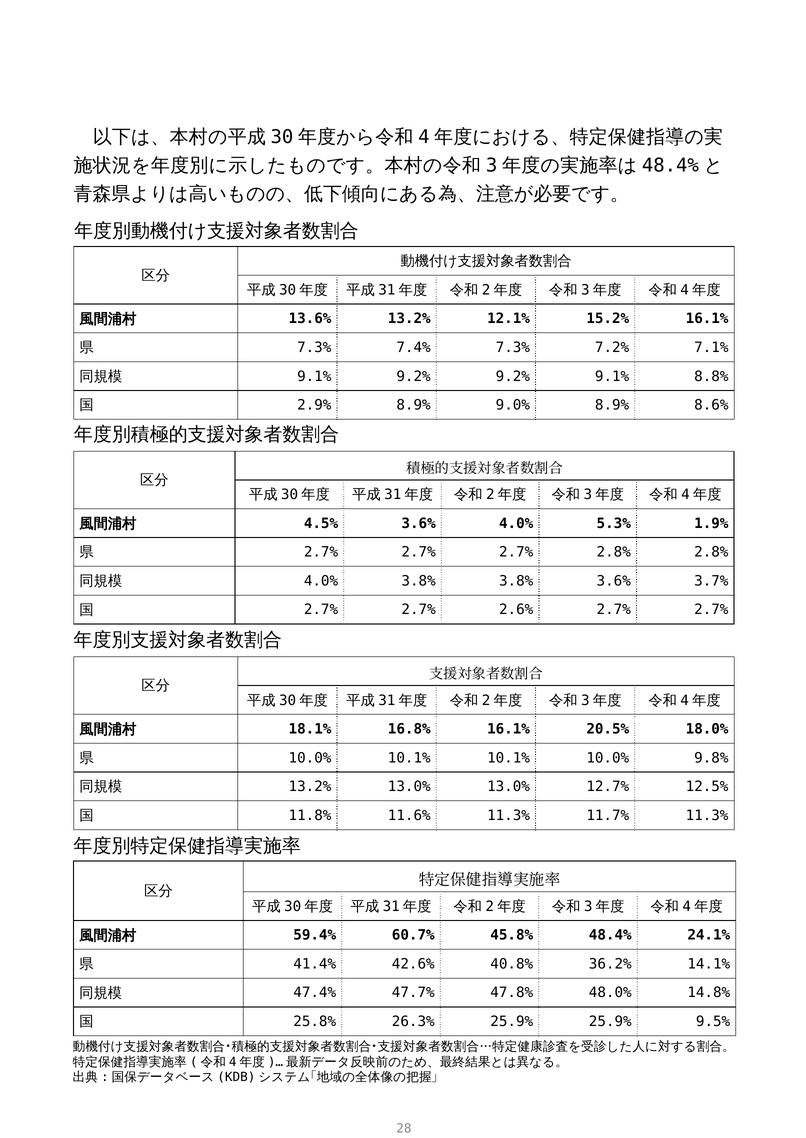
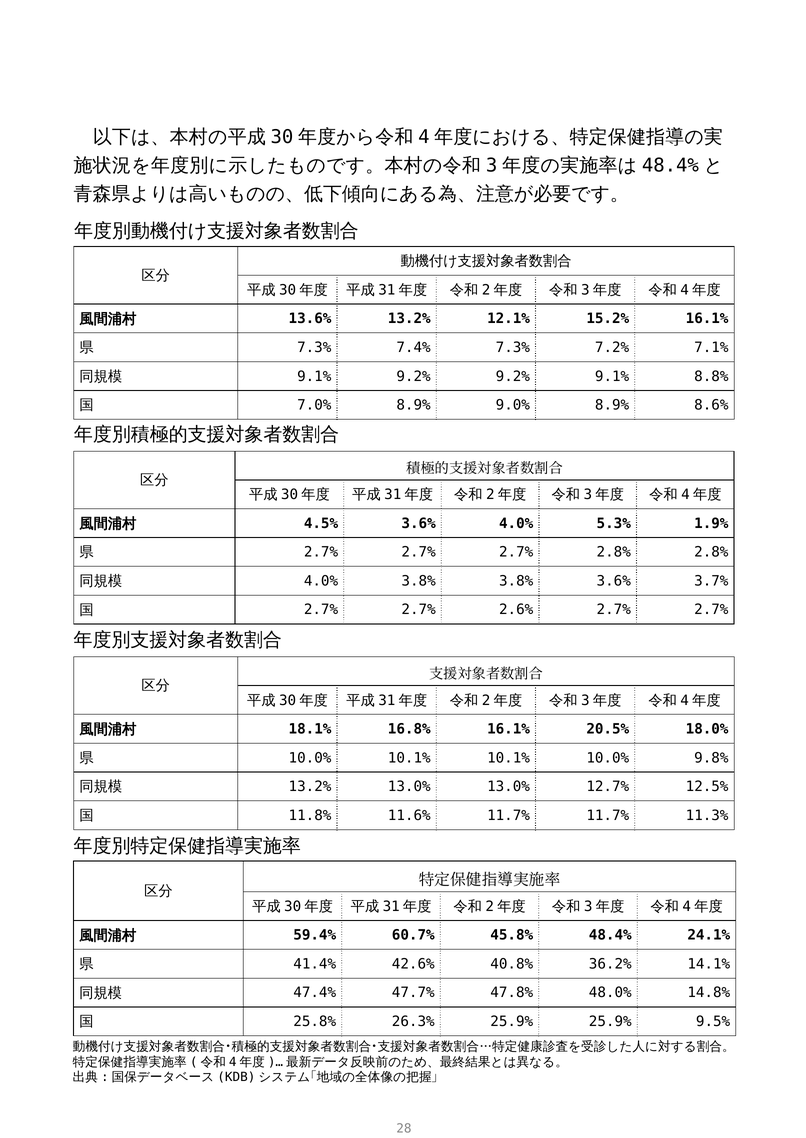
2.9%: 2.9% -> 7.0% (314, 405)
11.6% 11.3%: 11.3% -> 11.7% (509, 815)
